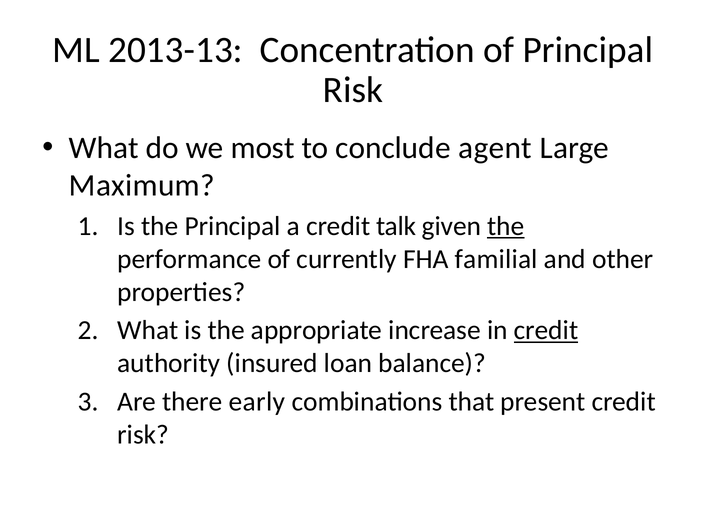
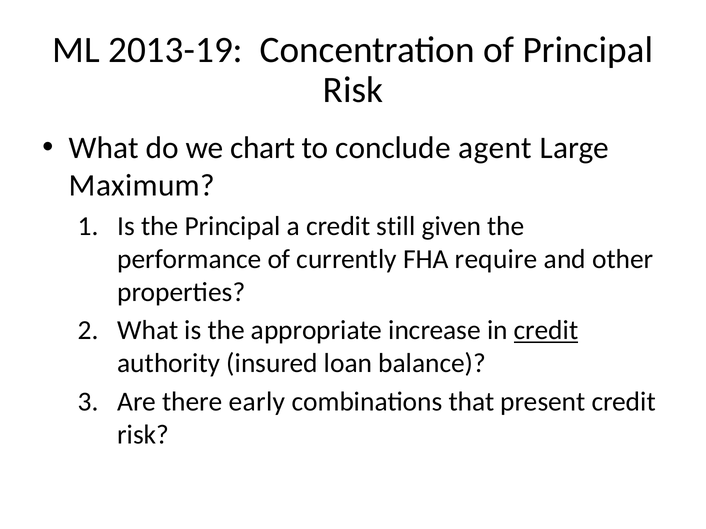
2013-13: 2013-13 -> 2013-19 (176, 50)
most: most -> chart (263, 148)
talk: talk -> still (396, 226)
the underline: present -> none (506, 226)
familial: familial -> require (496, 259)
